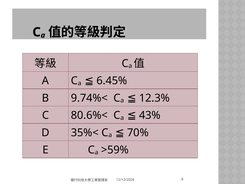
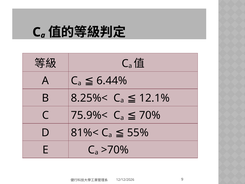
6.45%: 6.45% -> 6.44% (112, 81)
9.74%<: 9.74%< -> 8.25%< (89, 98)
12.3%: 12.3% -> 12.1% (154, 98)
80.6%<: 80.6%< -> 75.9%< (89, 115)
43%: 43% -> 70% (150, 115)
35%<: 35%< -> 81%< (85, 133)
70%: 70% -> 55% (138, 133)
>59%: >59% -> >70% (115, 150)
